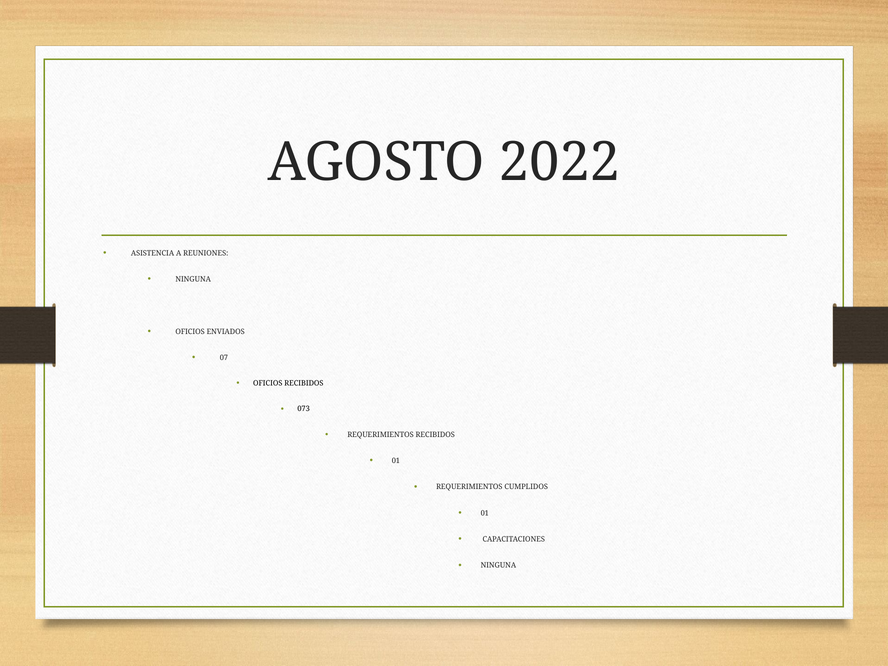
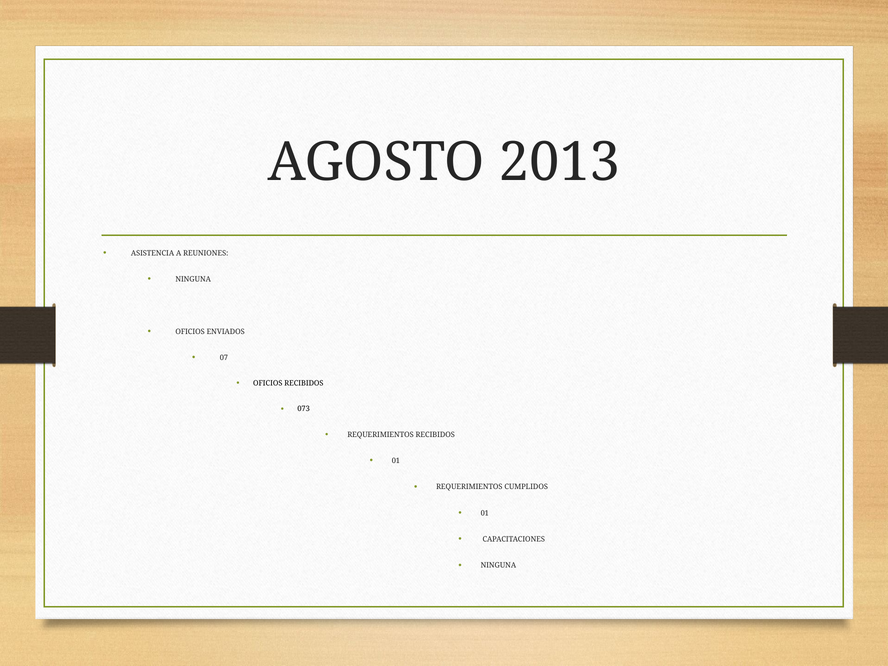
2022: 2022 -> 2013 (560, 162)
